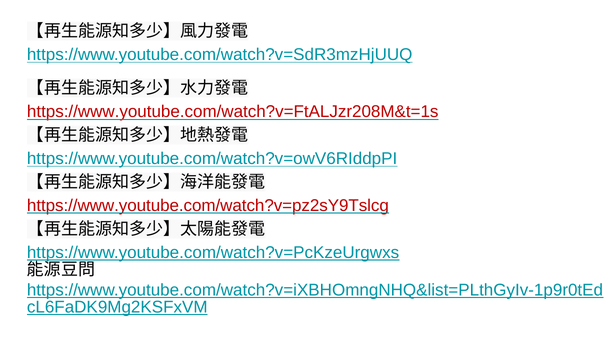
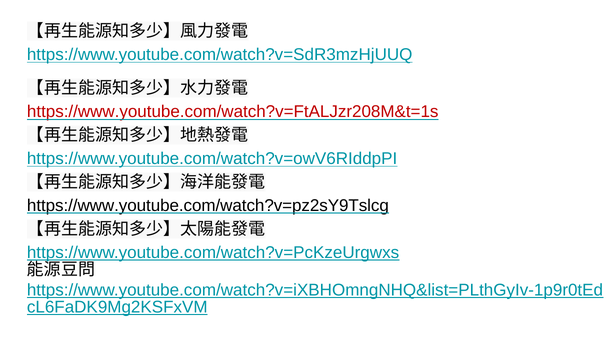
https://www.youtube.com/watch?v=pz2sY9Tslcg colour: red -> black (208, 206)
